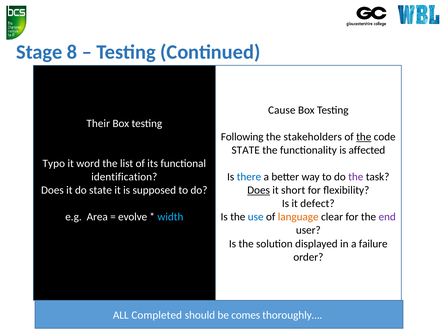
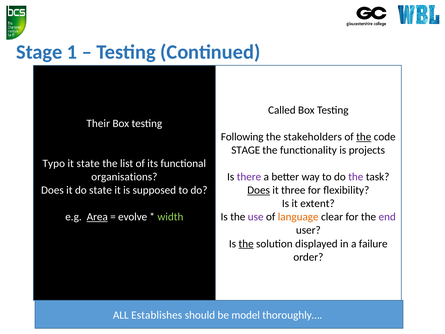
8: 8 -> 1 (72, 52)
Cause: Cause -> Called (282, 110)
STATE: STATE -> STAGE (246, 150)
affected: affected -> projects (367, 150)
it word: word -> state (88, 163)
identification: identification -> organisations (124, 177)
there colour: blue -> purple (249, 177)
short: short -> three (293, 190)
defect: defect -> extent (317, 203)
Area underline: none -> present (97, 217)
width colour: light blue -> light green (170, 217)
use colour: blue -> purple (256, 217)
the underline: none -> present (246, 243)
Completed: Completed -> Establishes (157, 315)
comes: comes -> model (246, 315)
